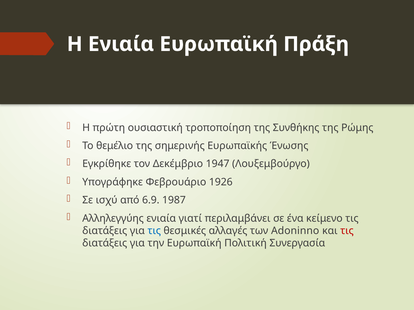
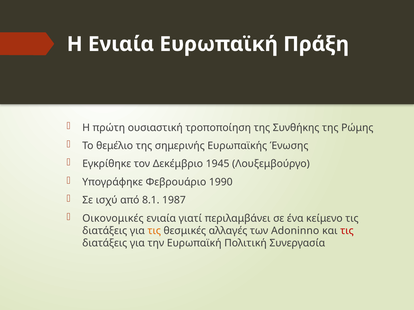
1947: 1947 -> 1945 (218, 164)
1926: 1926 -> 1990 (221, 182)
6.9: 6.9 -> 8.1 (151, 201)
Αλληλεγγύης: Αλληλεγγύης -> Οικονομικές (113, 219)
τις colour: blue -> orange (154, 231)
